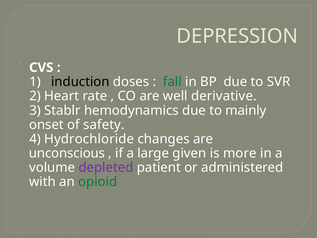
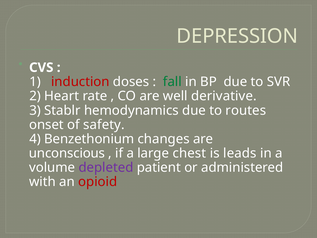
induction colour: black -> red (80, 82)
mainly: mainly -> routes (246, 110)
Hydrochloride: Hydrochloride -> Benzethonium (89, 139)
given: given -> chest (189, 153)
more: more -> leads (240, 153)
opioid colour: green -> red (98, 182)
